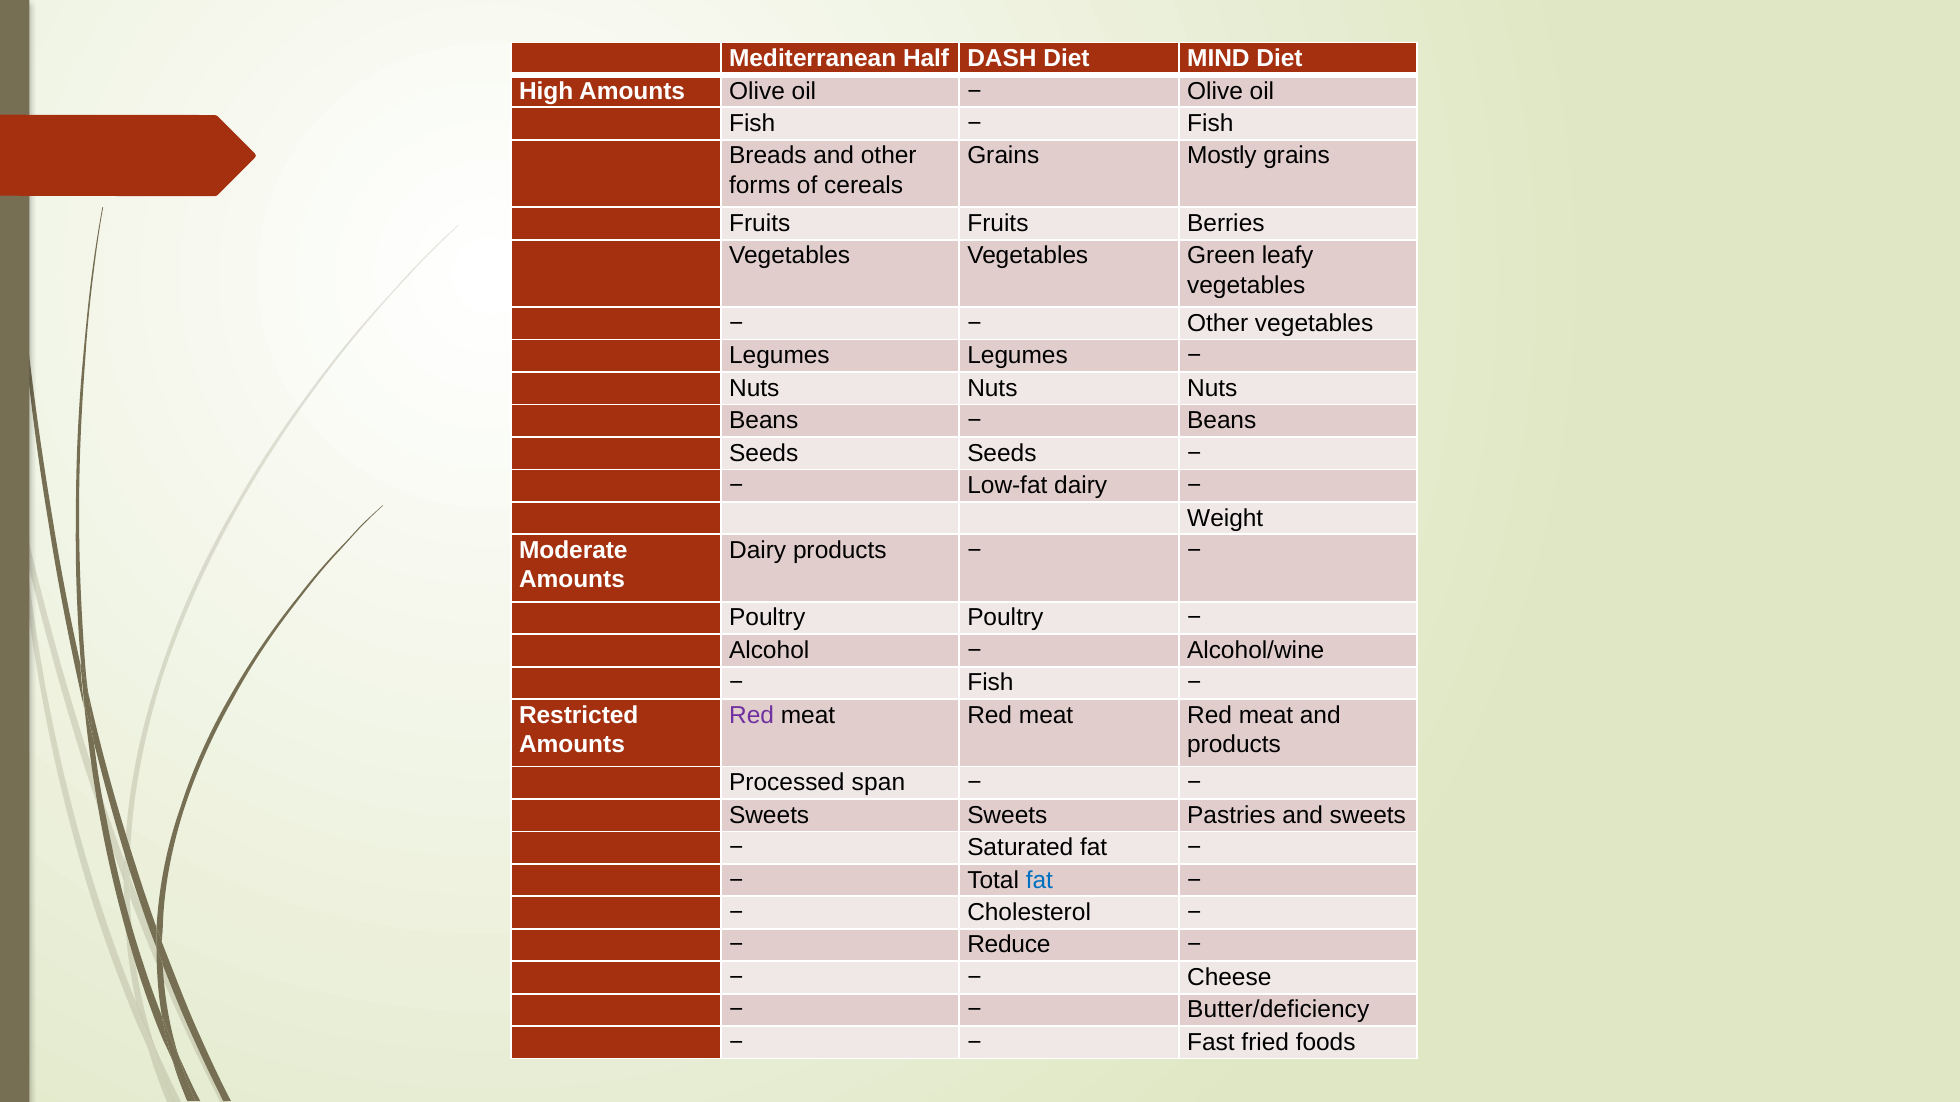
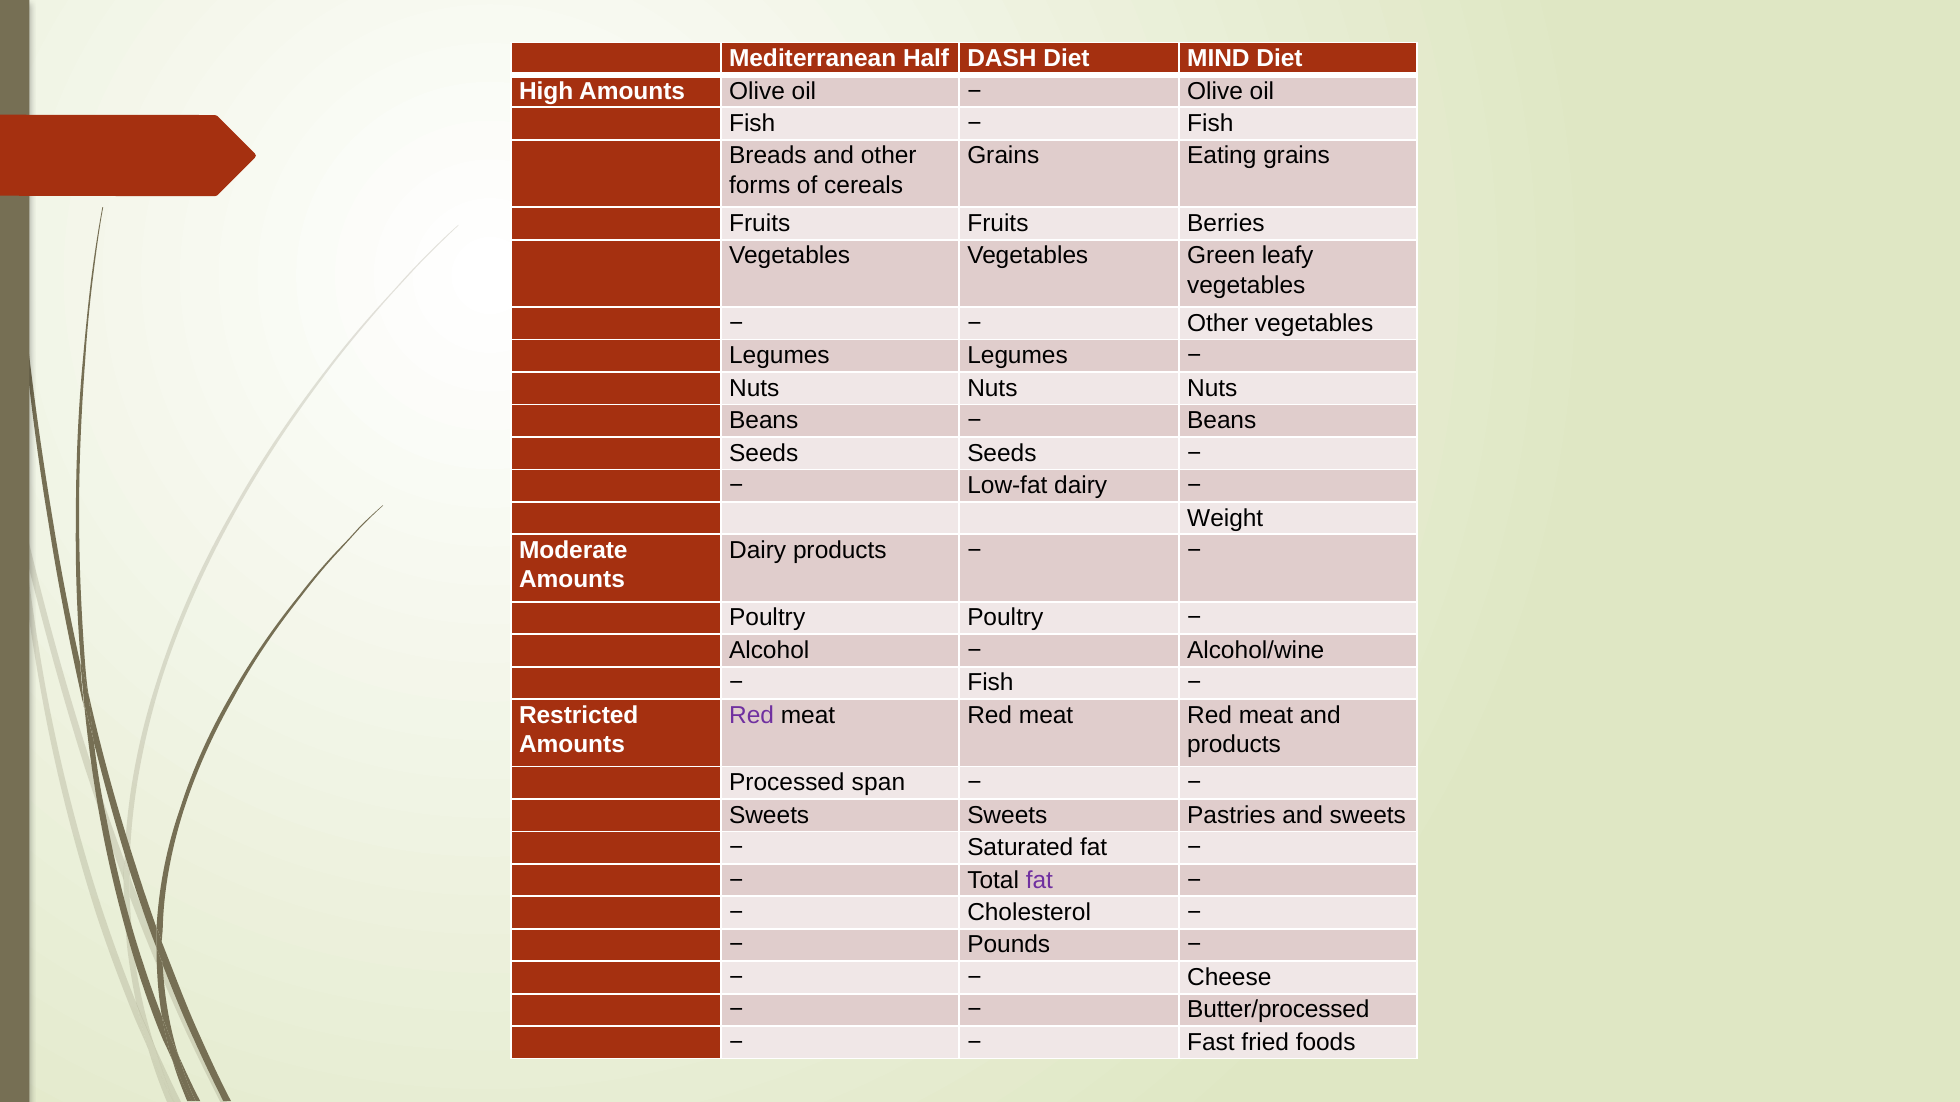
Mostly: Mostly -> Eating (1222, 156)
fat colour: blue -> purple (1039, 880)
Reduce: Reduce -> Pounds (1009, 945)
Butter/deficiency: Butter/deficiency -> Butter/processed (1278, 1010)
